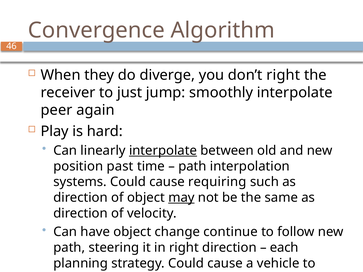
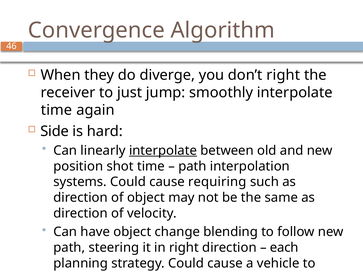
peer: peer -> time (57, 110)
Play: Play -> Side (55, 131)
past: past -> shot (120, 166)
may underline: present -> none (181, 198)
continue: continue -> blending (231, 232)
